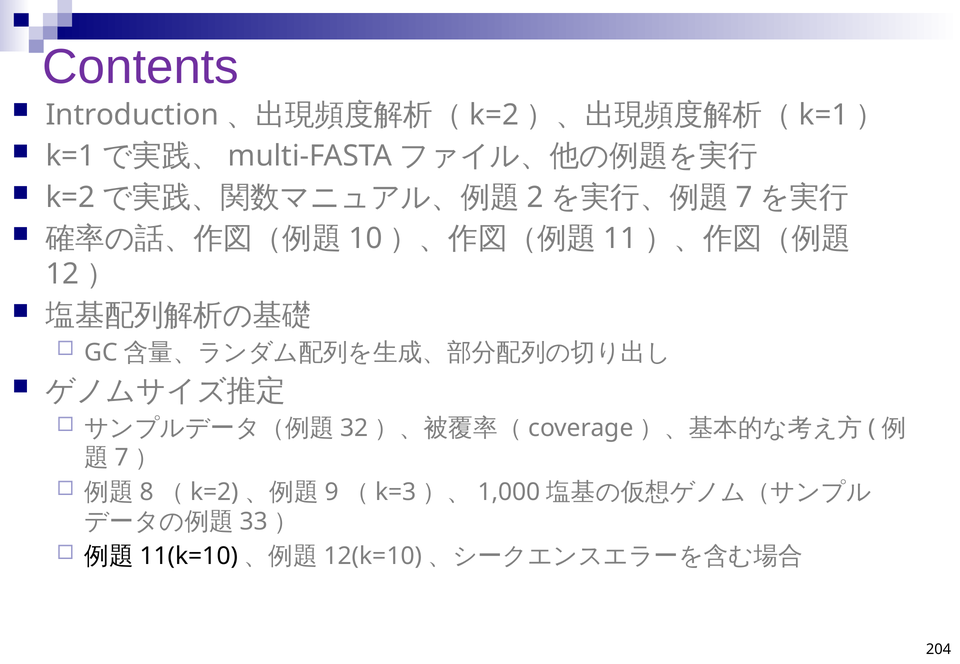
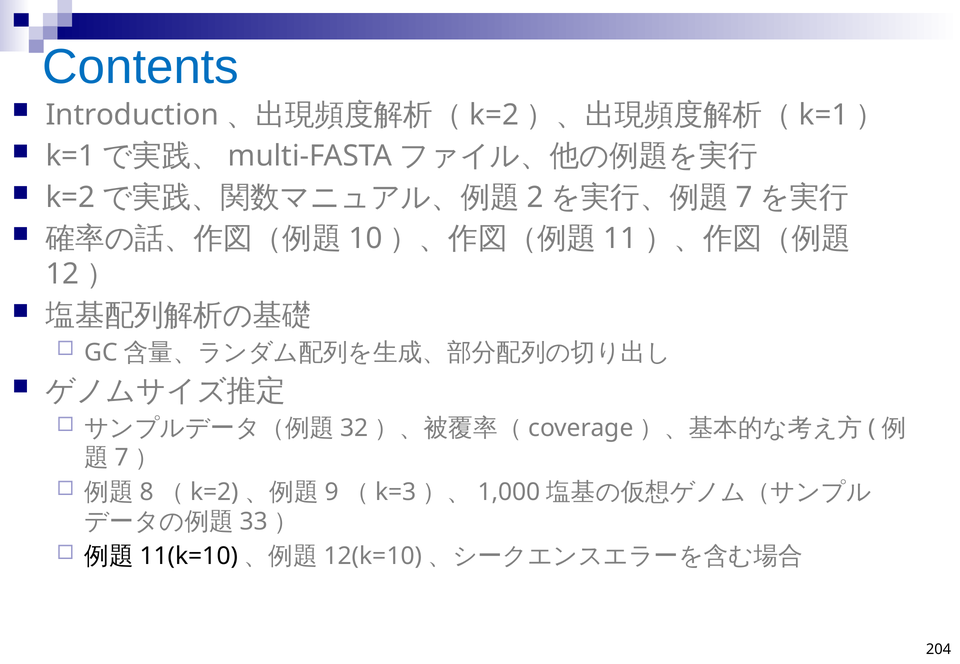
Contents colour: purple -> blue (141, 67)
